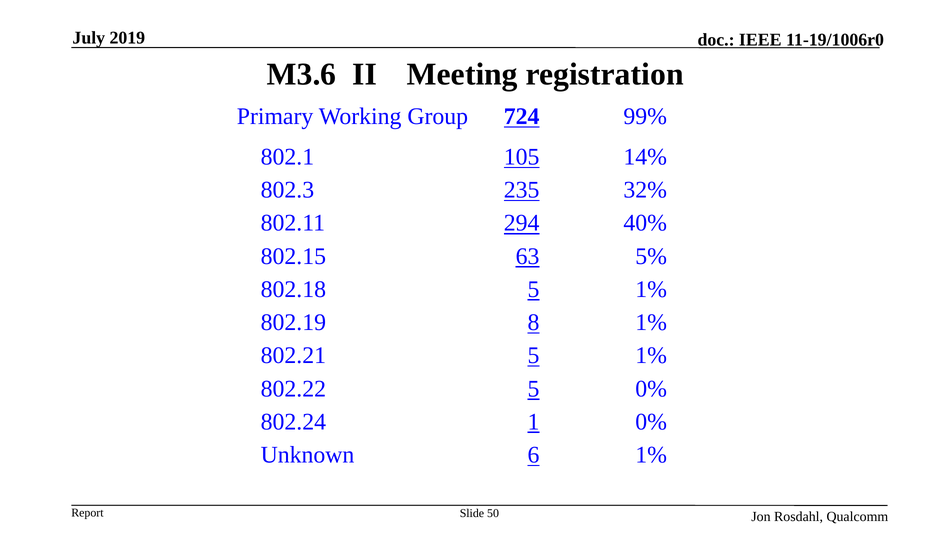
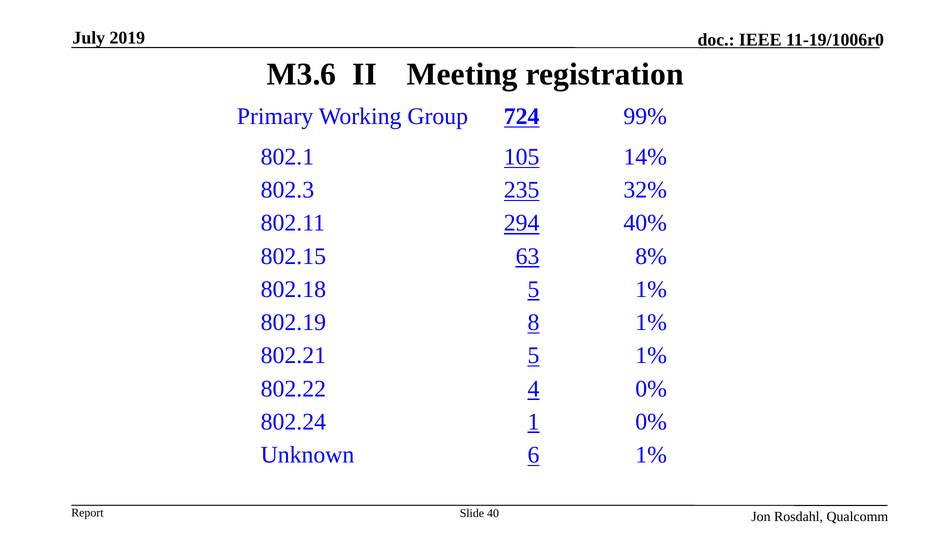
5%: 5% -> 8% (651, 256)
802.22 5: 5 -> 4 (533, 389)
50: 50 -> 40 (493, 513)
